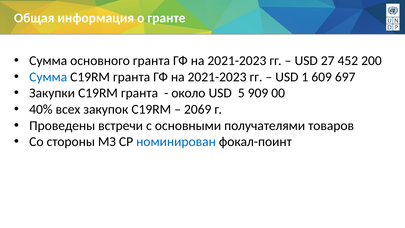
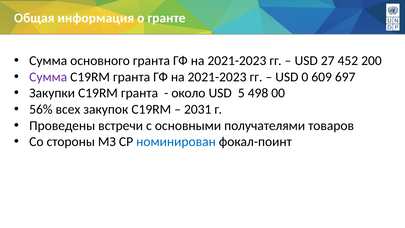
Сумма colour: blue -> purple (48, 77)
1: 1 -> 0 (305, 77)
909: 909 -> 498 (258, 93)
40%: 40% -> 56% (41, 109)
2069: 2069 -> 2031 (198, 109)
